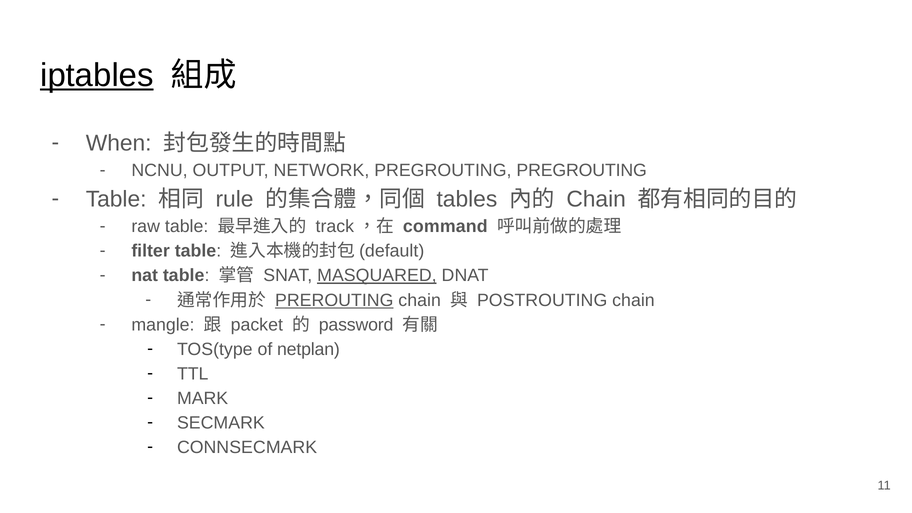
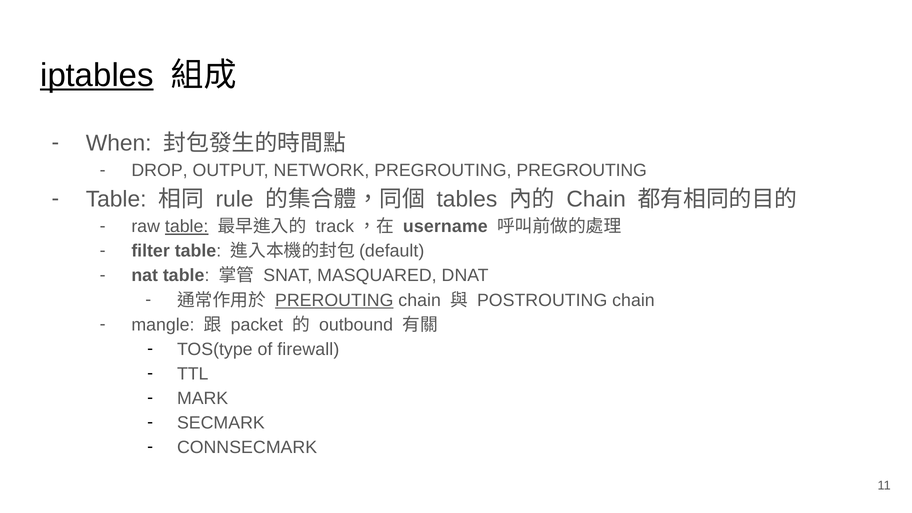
NCNU: NCNU -> DROP (160, 171)
table underline: none -> present (187, 227)
command: command -> username (445, 227)
MASQUARED underline: present -> none (377, 276)
password: password -> outbound (356, 325)
netplan: netplan -> firewall (308, 349)
